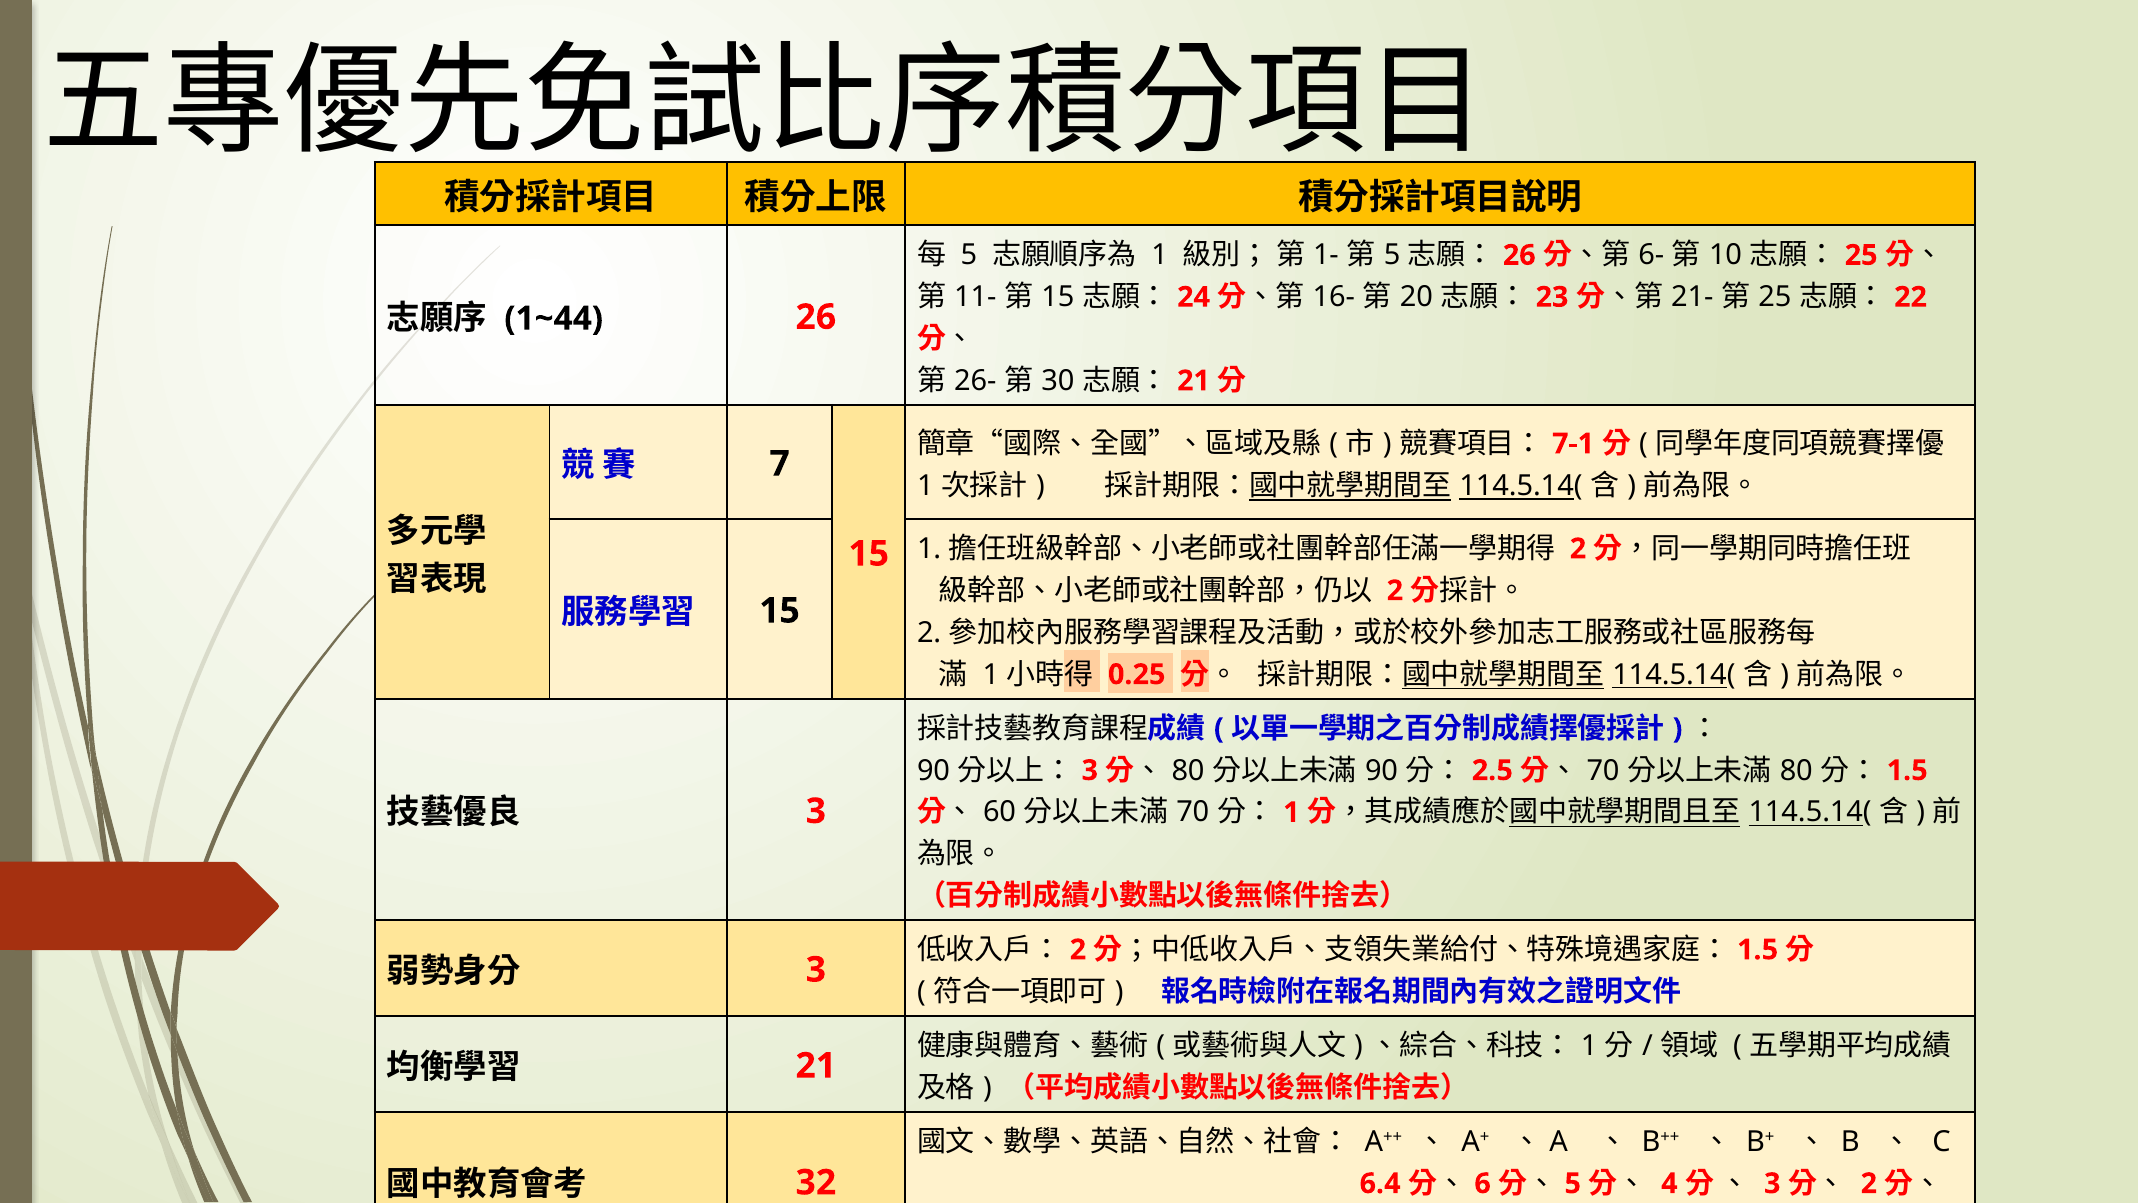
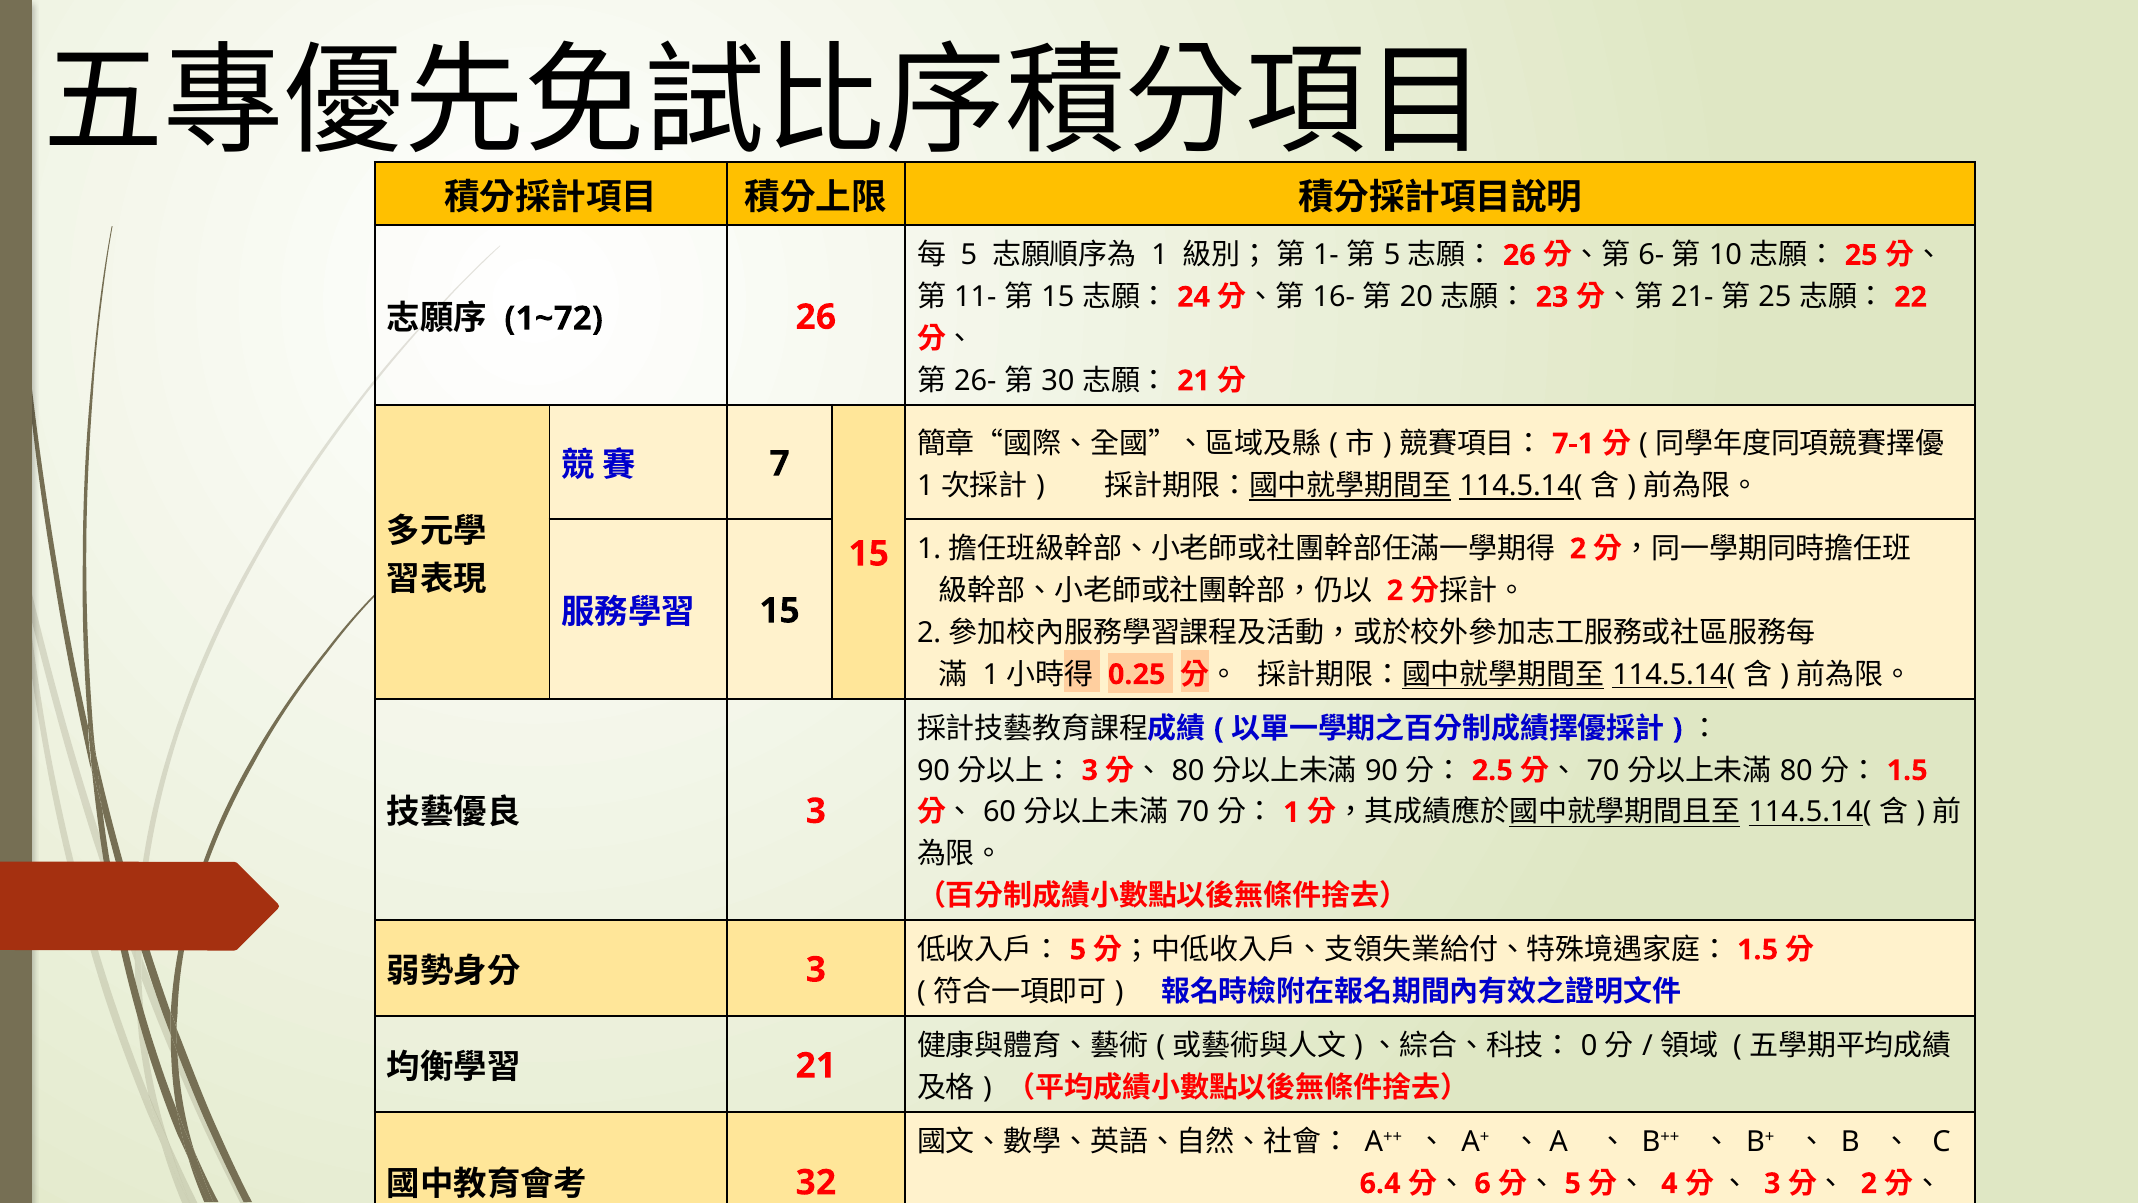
1~44: 1~44 -> 1~72 (554, 318)
2: 2 -> 5 (1078, 949)
1: 1 -> 0 (1589, 1045)
